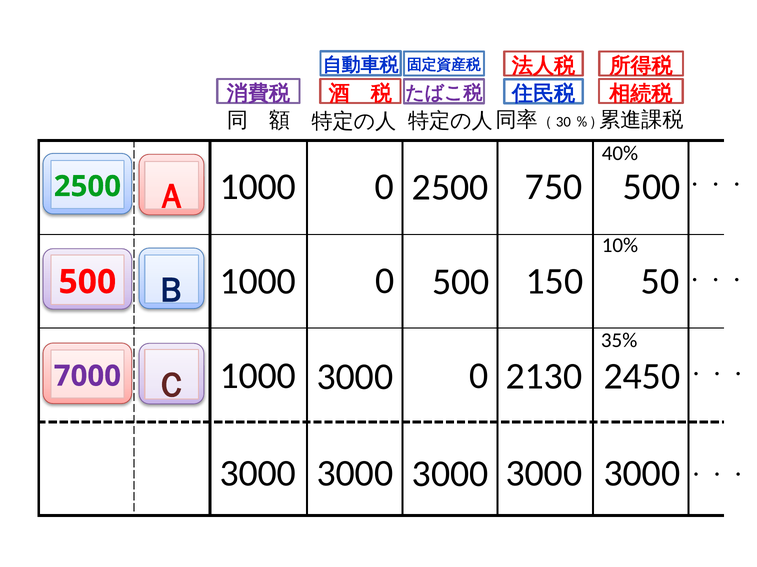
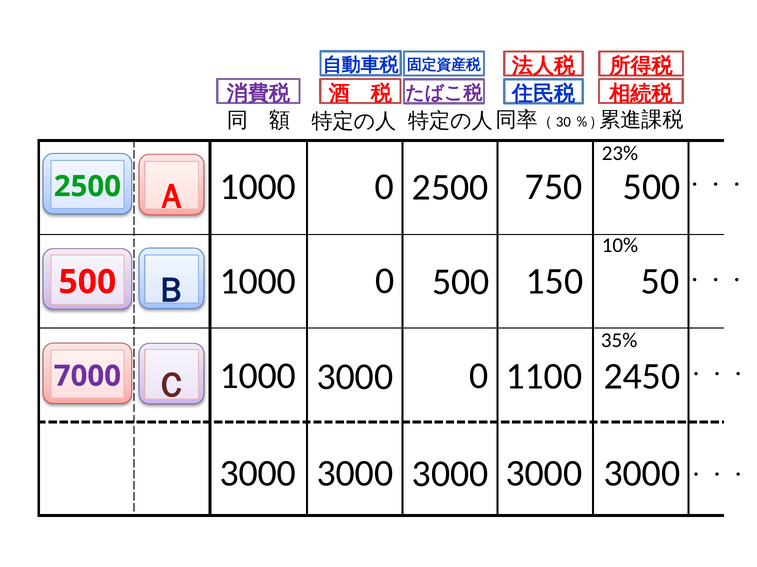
40%: 40% -> 23% (620, 154)
2130: 2130 -> 1100 (544, 377)
